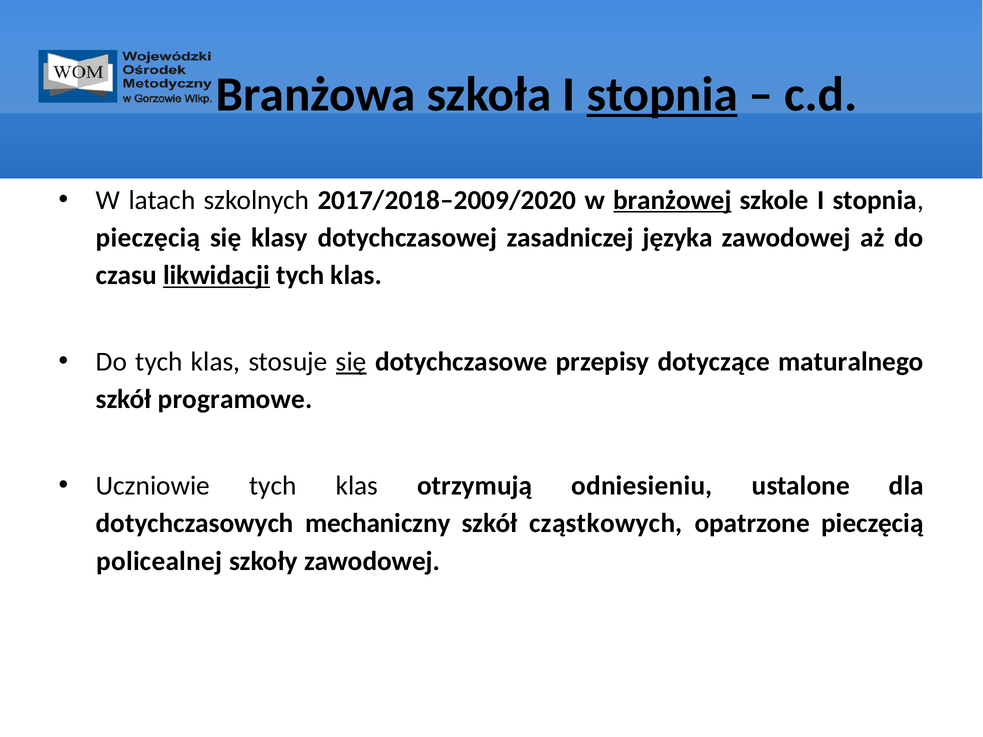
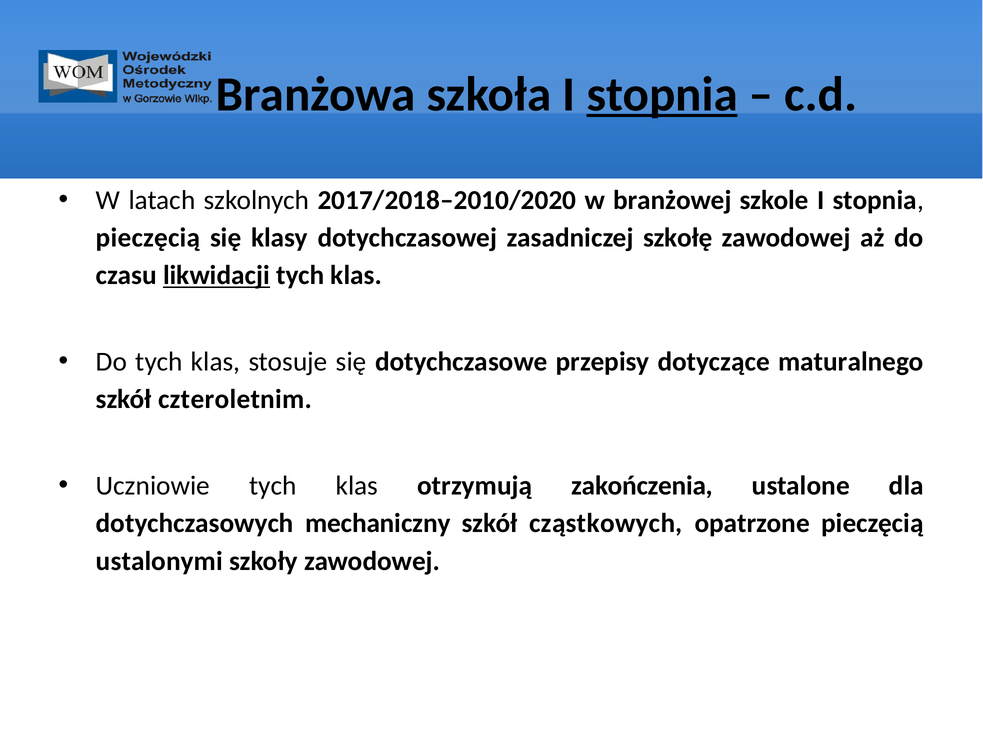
2017/2018–2009/2020: 2017/2018–2009/2020 -> 2017/2018–2010/2020 (447, 200)
branżowej underline: present -> none (672, 200)
języka: języka -> szkołę (678, 238)
się underline: present -> none (351, 362)
programowe: programowe -> czteroletnim (235, 400)
odniesieniu: odniesieniu -> zakończenia (642, 486)
policealnej: policealnej -> ustalonymi (159, 561)
